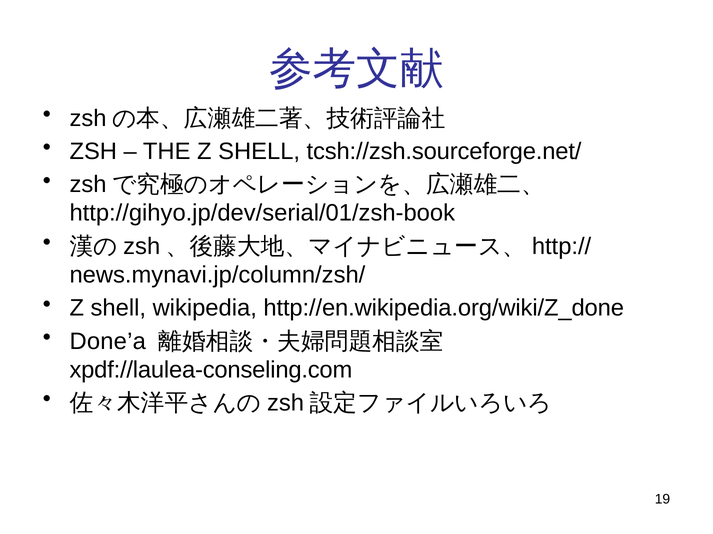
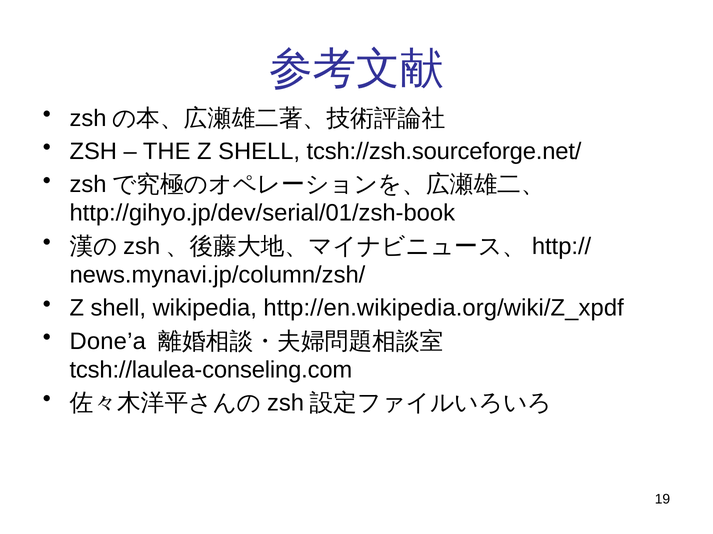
http://en.wikipedia.org/wiki/Z_done: http://en.wikipedia.org/wiki/Z_done -> http://en.wikipedia.org/wiki/Z_xpdf (444, 308)
xpdf://laulea-conseling.com: xpdf://laulea-conseling.com -> tcsh://laulea-conseling.com (211, 370)
